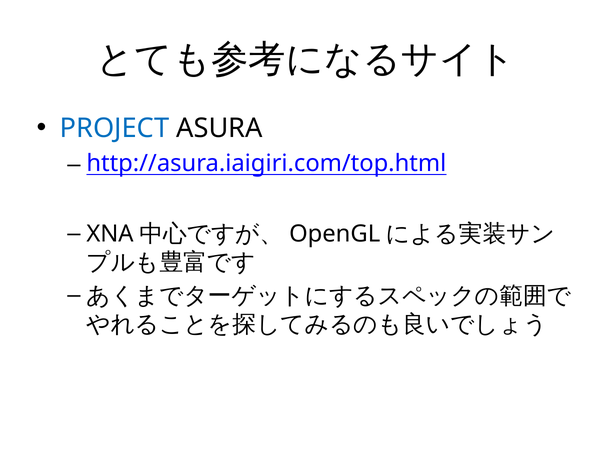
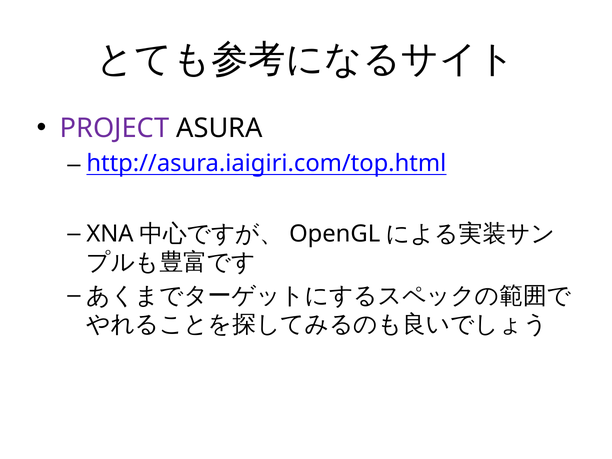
PROJECT colour: blue -> purple (114, 128)
